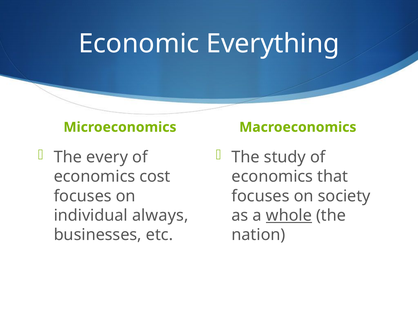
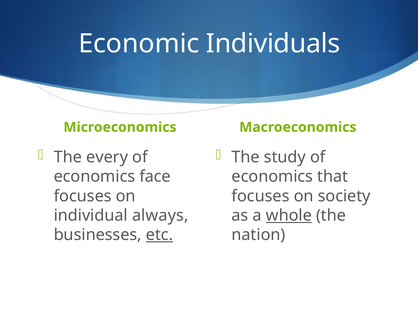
Everything: Everything -> Individuals (273, 44)
cost: cost -> face (155, 177)
etc underline: none -> present (159, 235)
